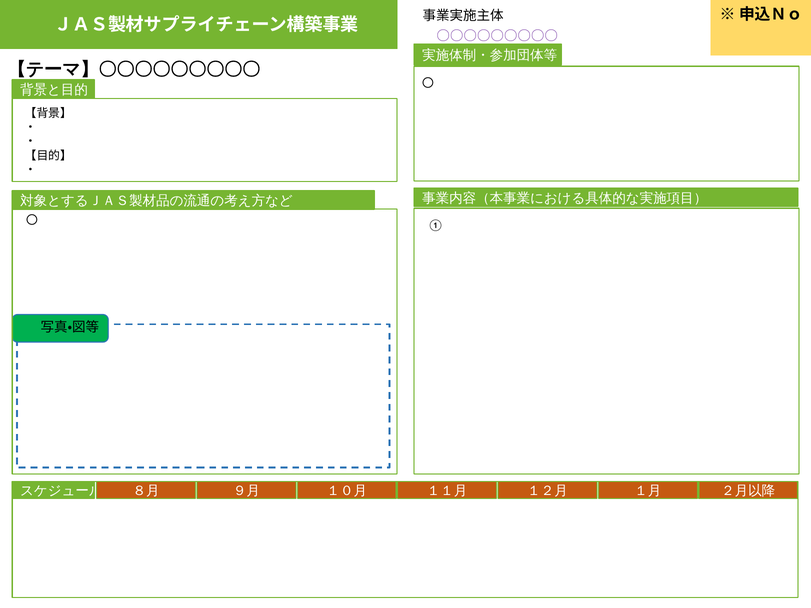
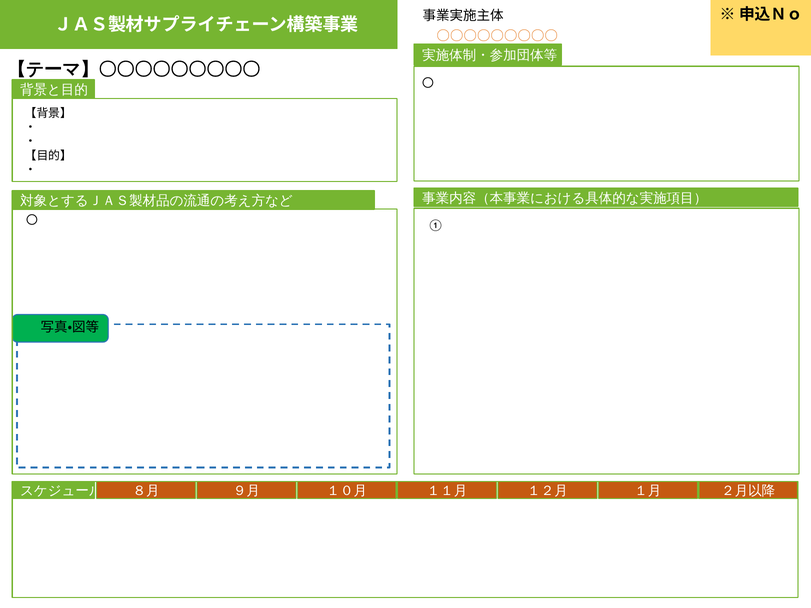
〇〇〇〇〇〇〇〇〇 colour: purple -> orange (497, 36)
